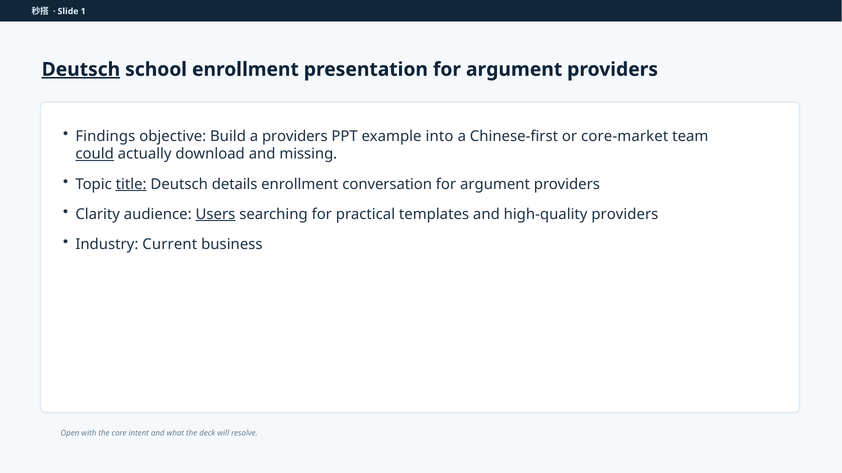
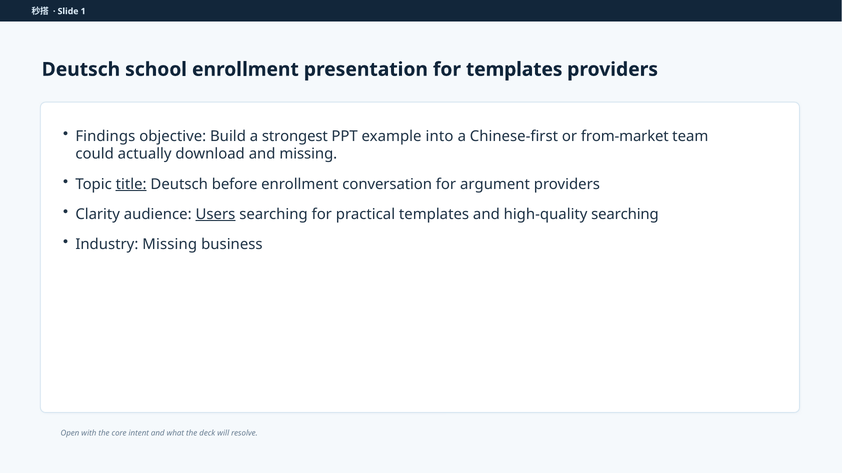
Deutsch underline: present -> none (81, 70)
presentation for argument: argument -> templates (514, 70)
a providers: providers -> strongest (295, 136)
core-market: core-market -> from-market (625, 136)
could underline: present -> none (95, 154)
details: details -> before (235, 184)
high-quality providers: providers -> searching (625, 215)
Industry Current: Current -> Missing (170, 245)
